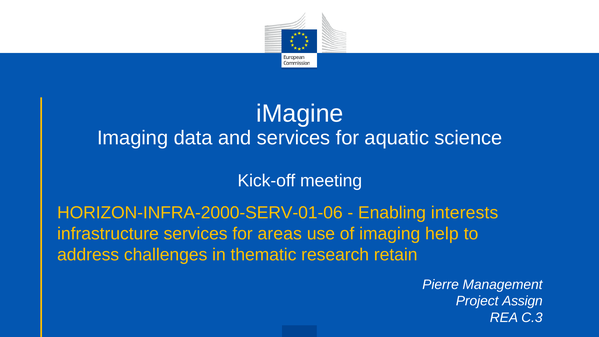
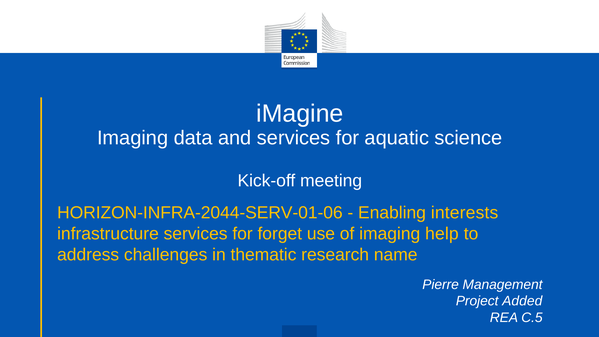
HORIZON-INFRA-2000-SERV-01-06: HORIZON-INFRA-2000-SERV-01-06 -> HORIZON-INFRA-2044-SERV-01-06 (200, 213)
areas: areas -> forget (280, 234)
retain: retain -> name (396, 255)
Assign: Assign -> Added (522, 301)
C.3: C.3 -> C.5 (532, 317)
